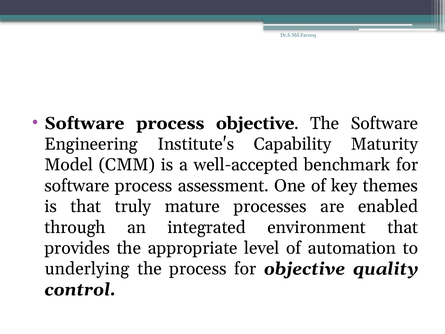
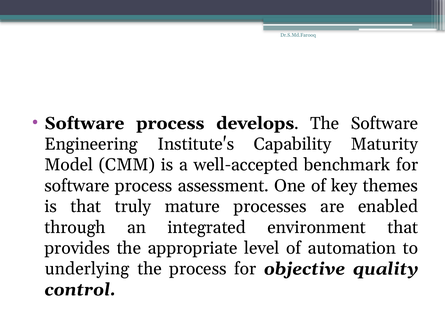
process objective: objective -> develops (255, 123)
